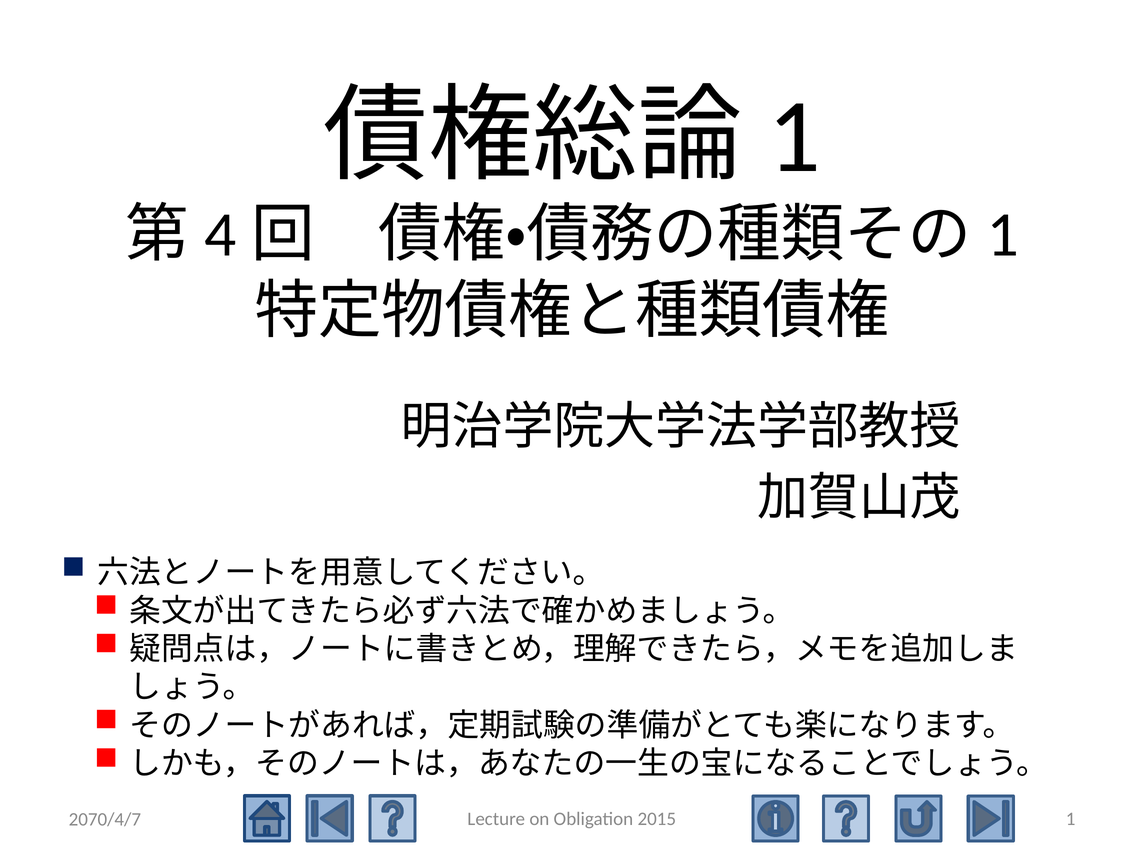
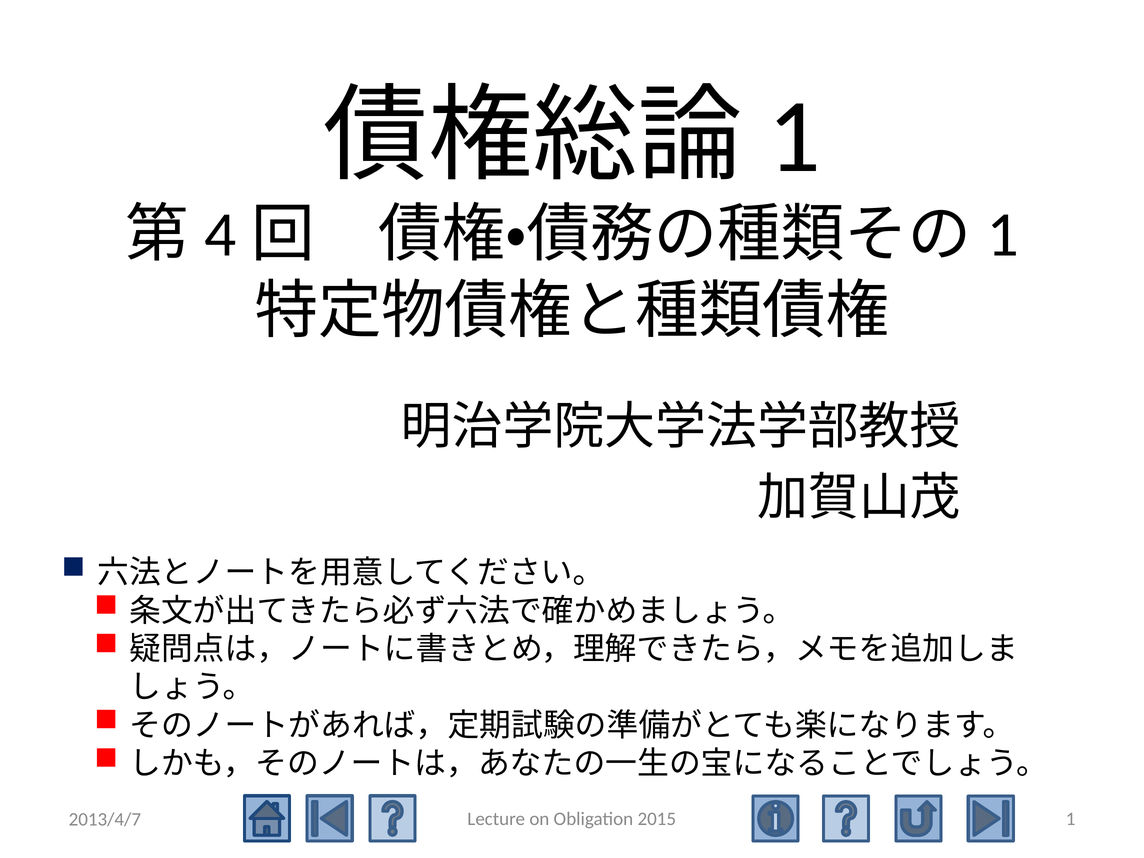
2070/4/7: 2070/4/7 -> 2013/4/7 (105, 819)
